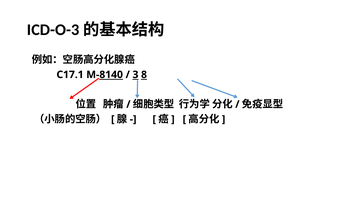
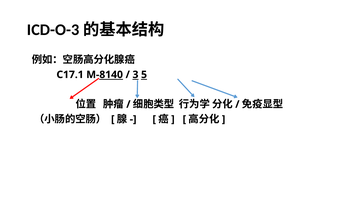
8: 8 -> 5 (144, 75)
